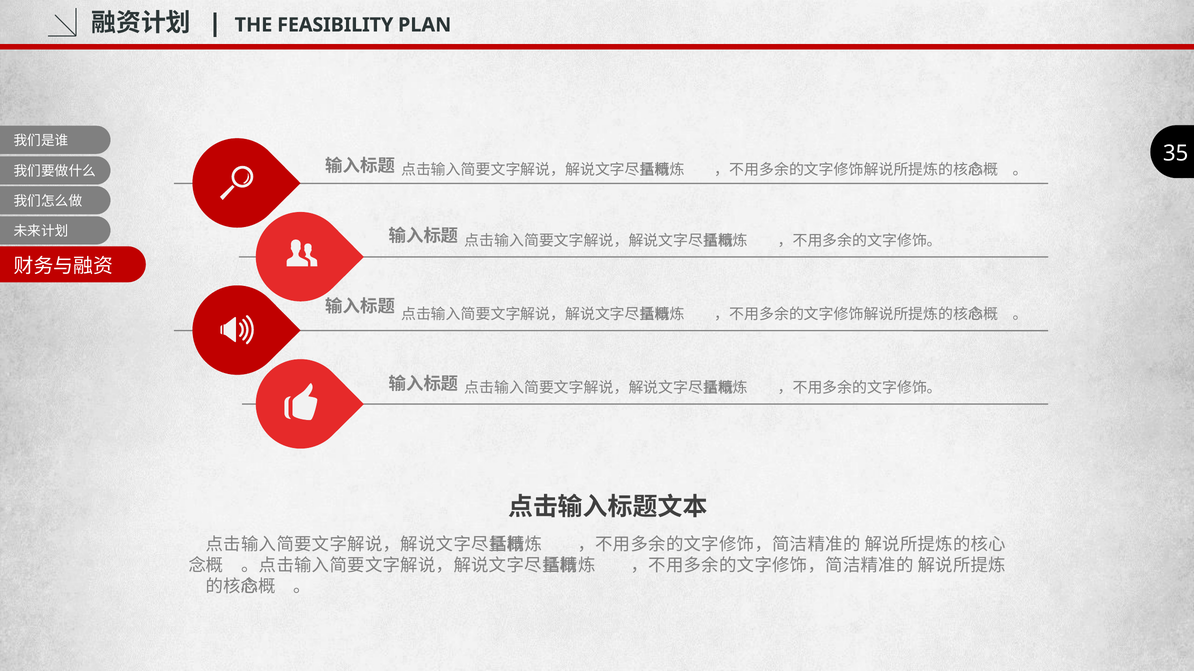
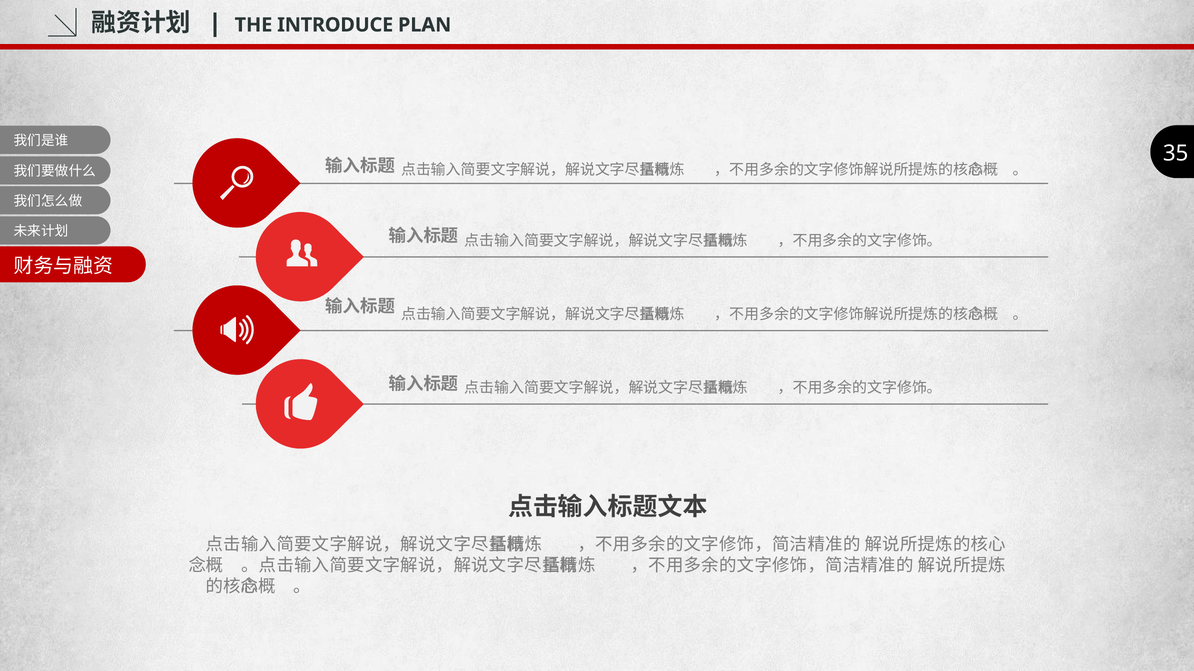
FEASIBILITY: FEASIBILITY -> INTRODUCE (335, 25)
